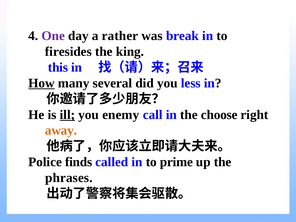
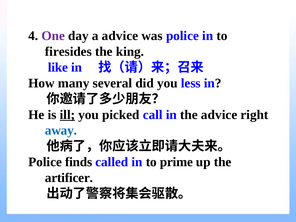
a rather: rather -> advice (120, 36)
was break: break -> police (182, 36)
this: this -> like (58, 67)
How underline: present -> none (41, 83)
enemy: enemy -> picked (121, 115)
the choose: choose -> advice (219, 115)
away colour: orange -> blue (61, 130)
phrases: phrases -> artificer (69, 178)
